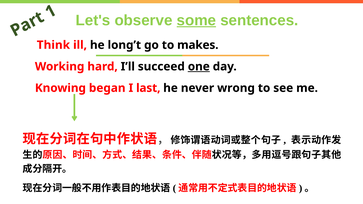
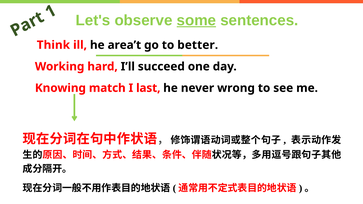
long’t: long’t -> area’t (124, 45)
makes: makes -> better (198, 45)
one underline: present -> none (199, 67)
began: began -> match (107, 88)
